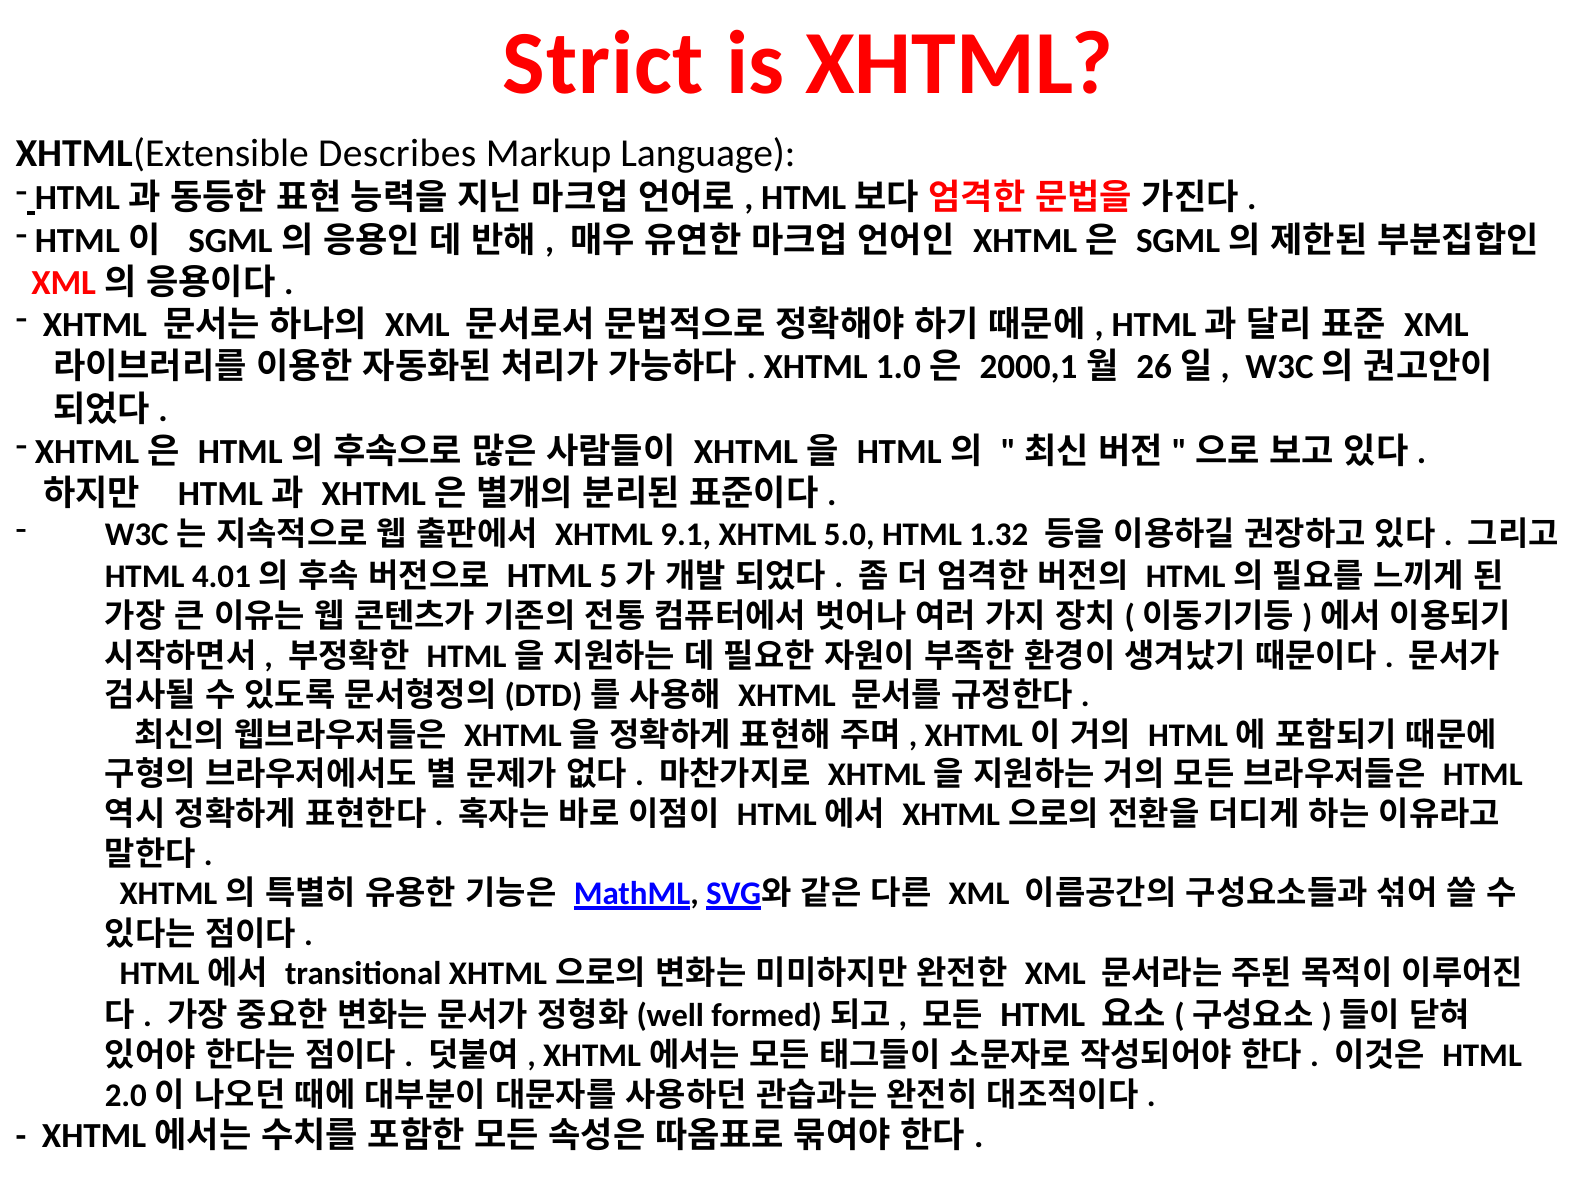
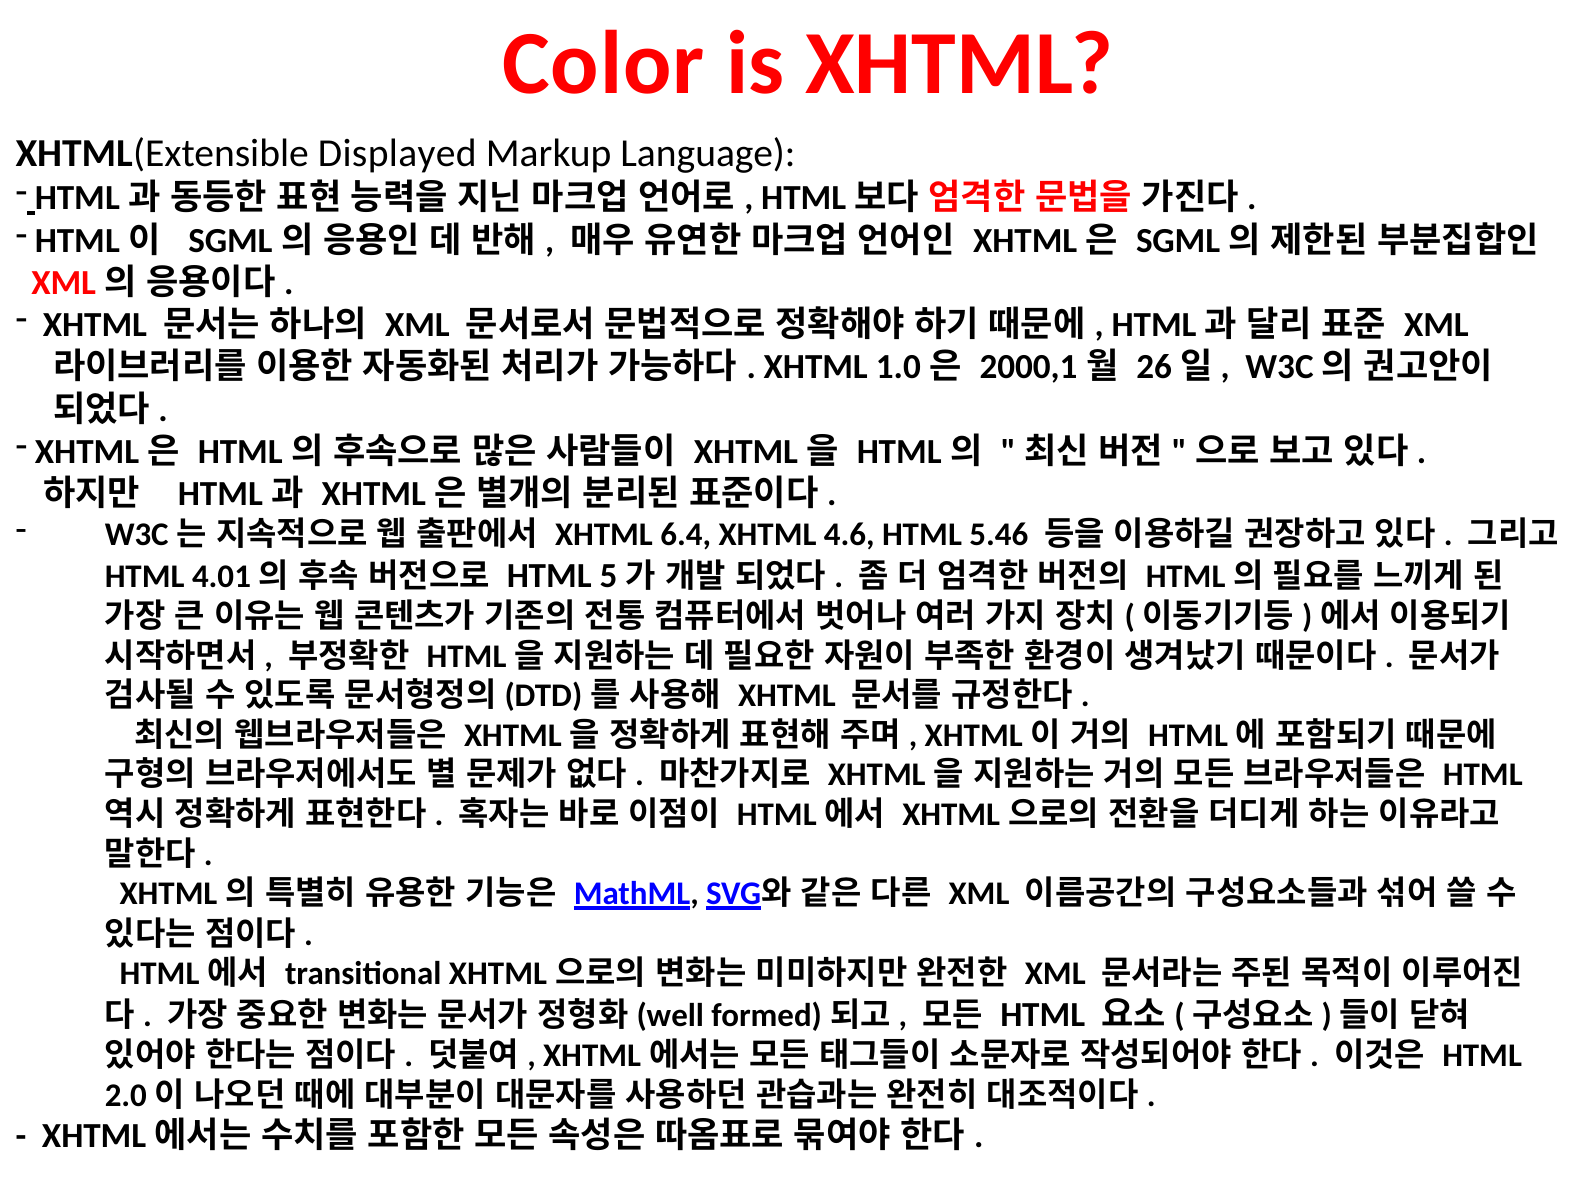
Strict: Strict -> Color (603, 64)
Describes: Describes -> Displayed (397, 153)
9.1: 9.1 -> 6.4 (686, 534)
5.0: 5.0 -> 4.6 (849, 534)
1.32: 1.32 -> 5.46 (999, 534)
